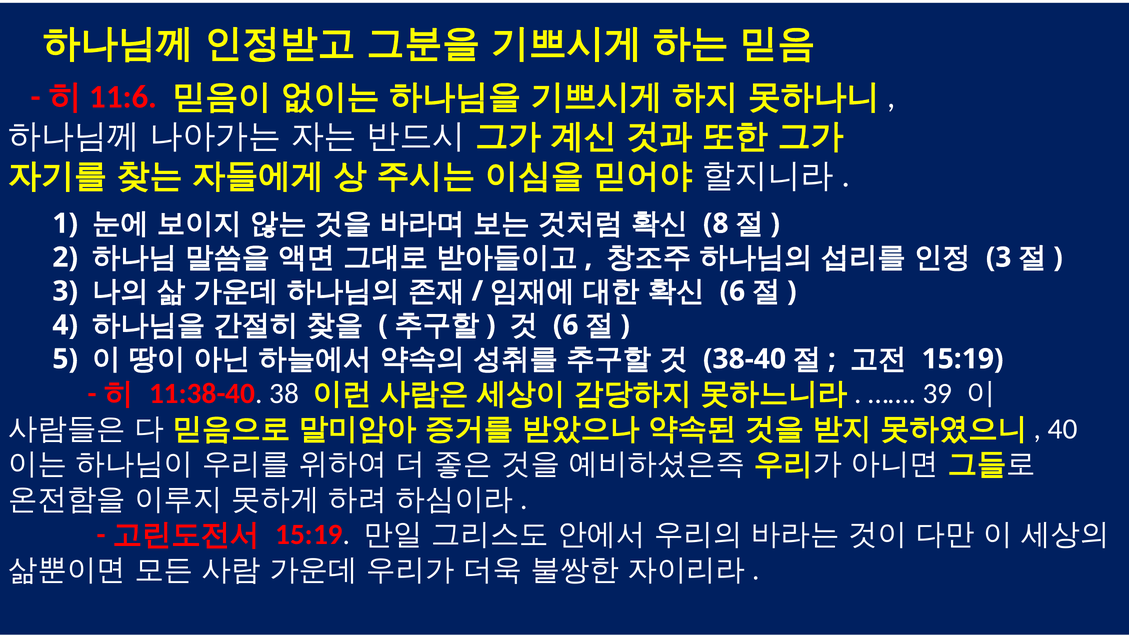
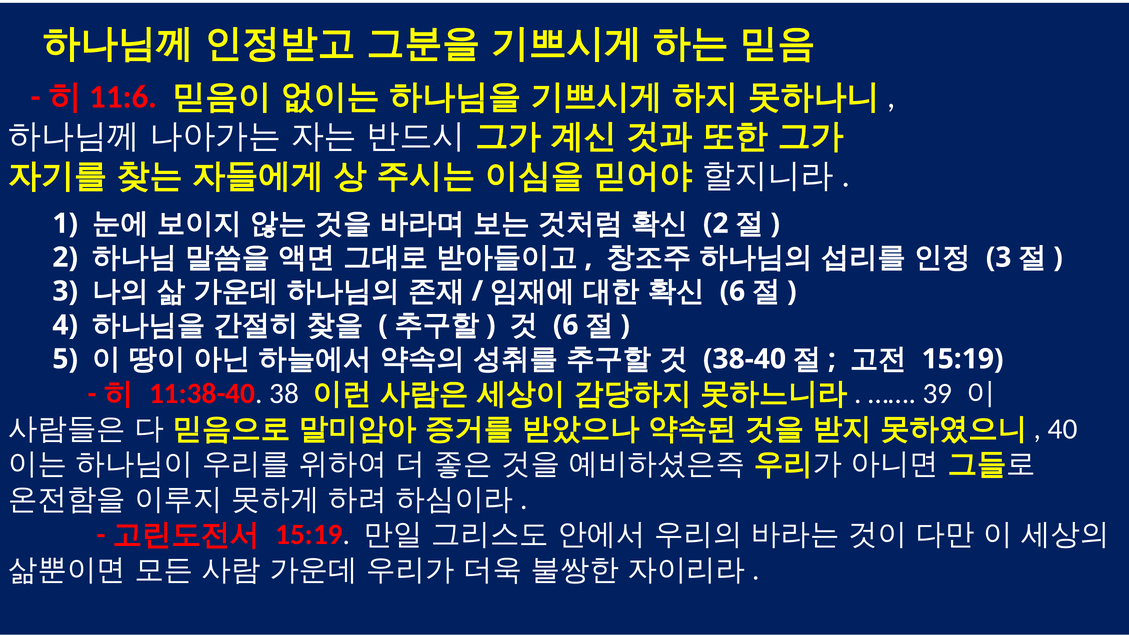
8: 8 -> 2 (716, 224)
